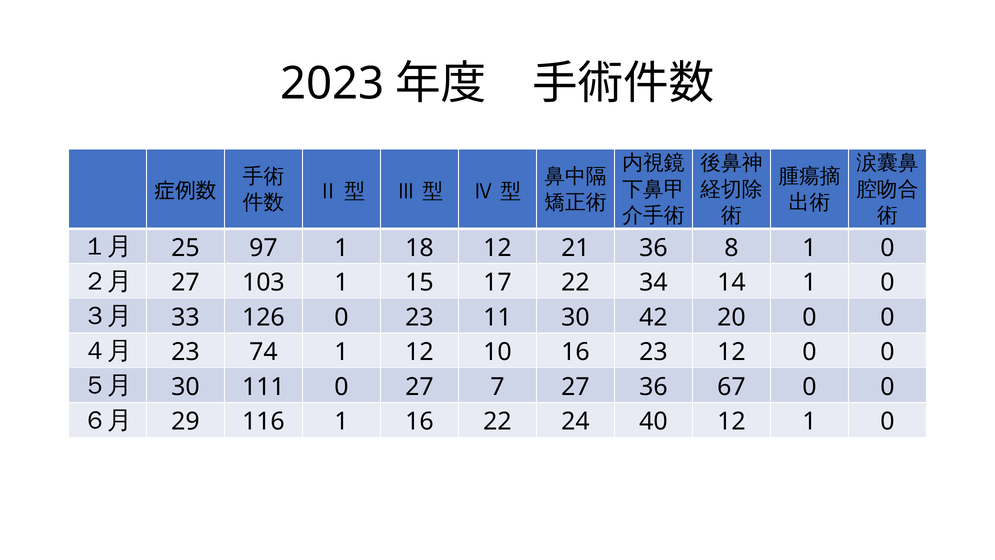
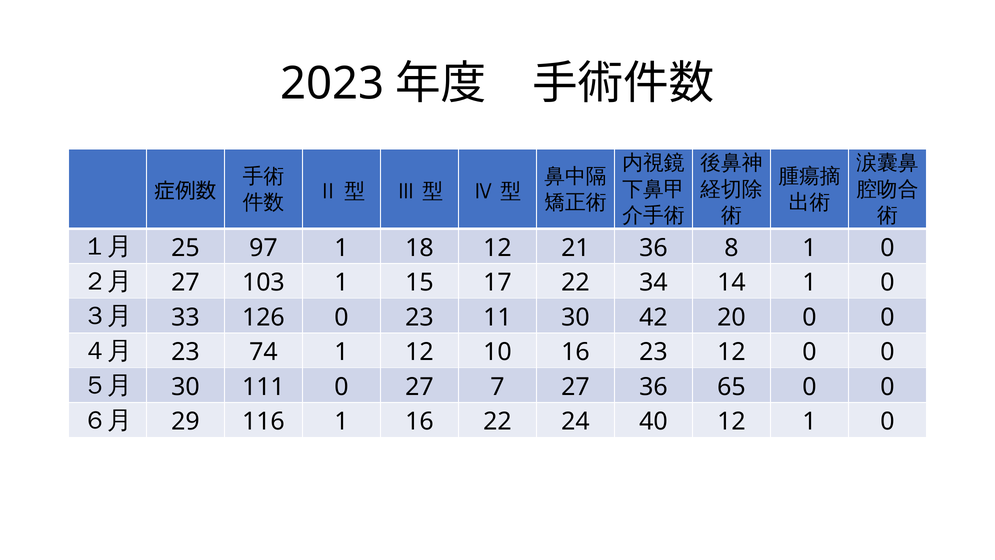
67: 67 -> 65 (731, 387)
